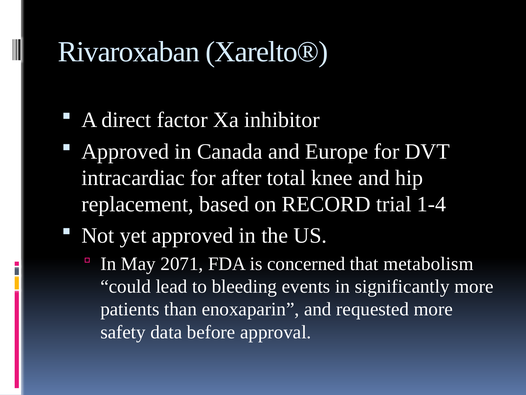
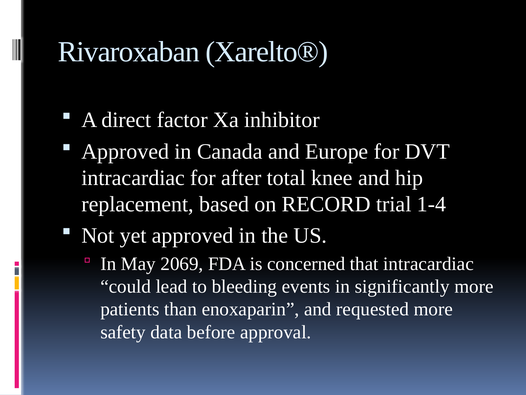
2071: 2071 -> 2069 (182, 263)
that metabolism: metabolism -> intracardiac (429, 263)
